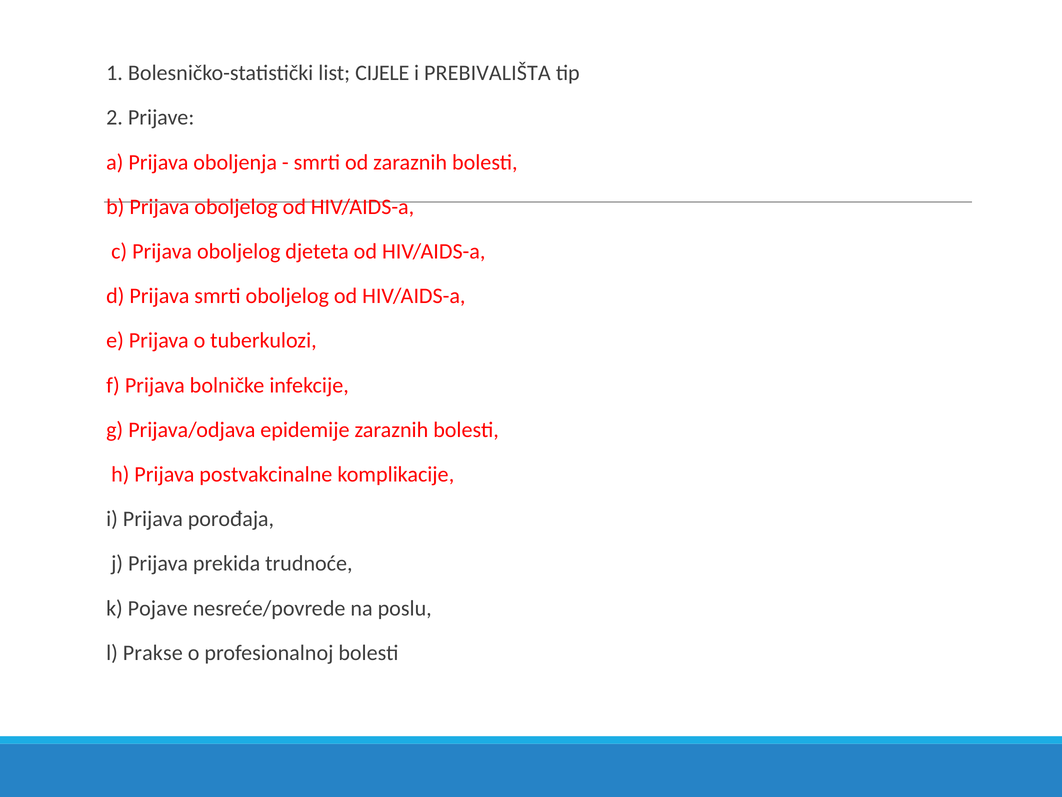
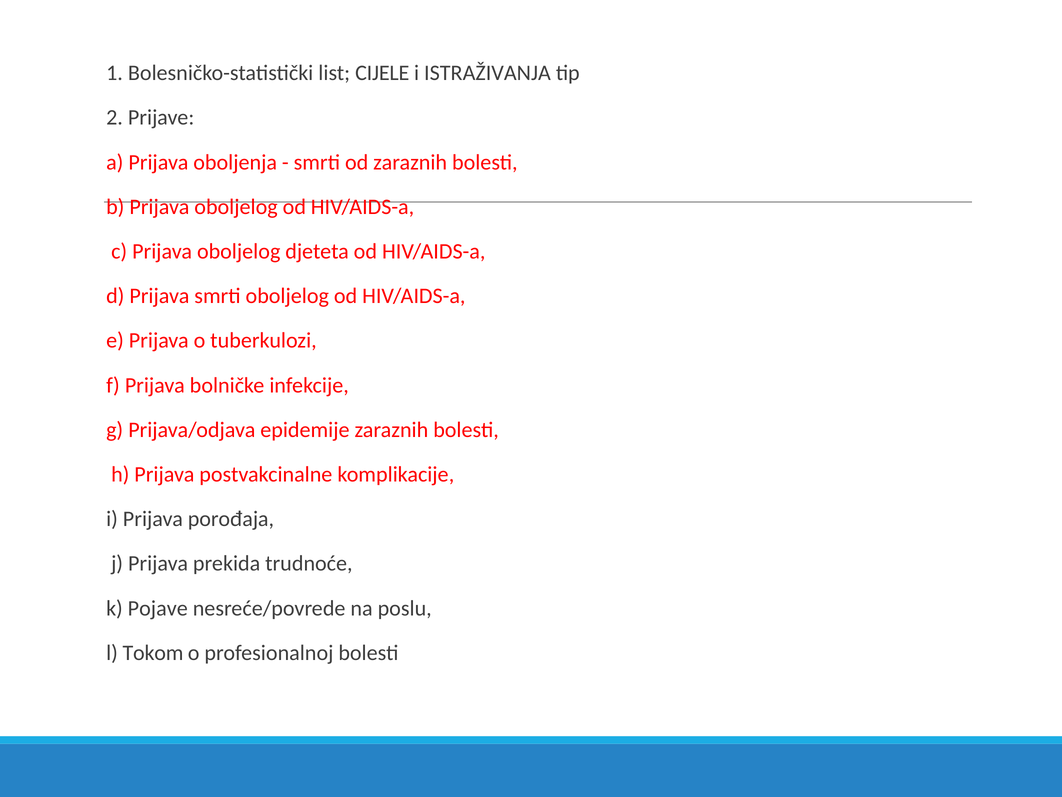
PREBIVALIŠTA: PREBIVALIŠTA -> ISTRAŽIVANJA (487, 73)
Prakse: Prakse -> Tokom (153, 652)
